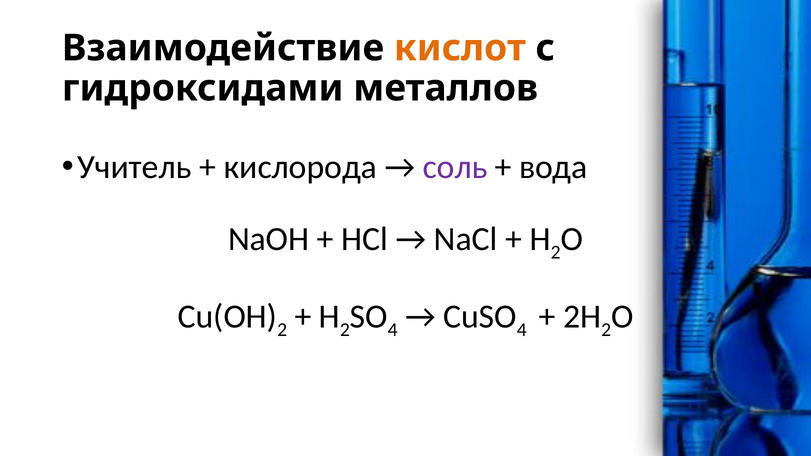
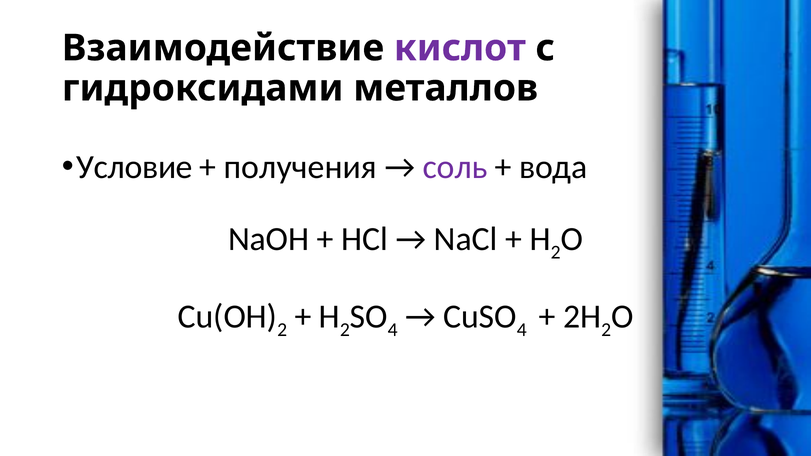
кислот colour: orange -> purple (460, 48)
Учитель: Учитель -> Условие (135, 167)
кислорода: кислорода -> получения (300, 167)
